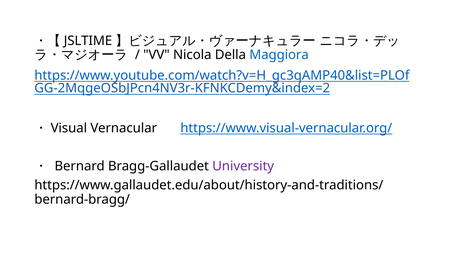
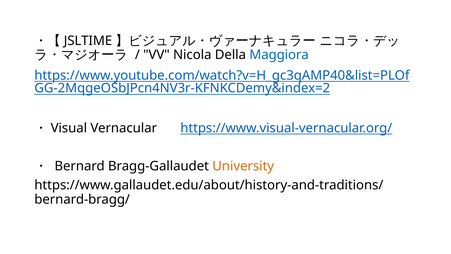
University colour: purple -> orange (243, 166)
